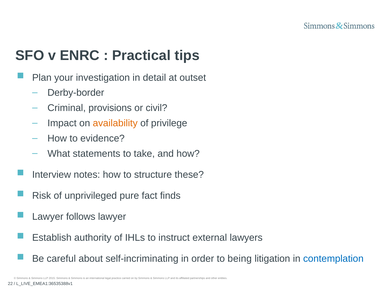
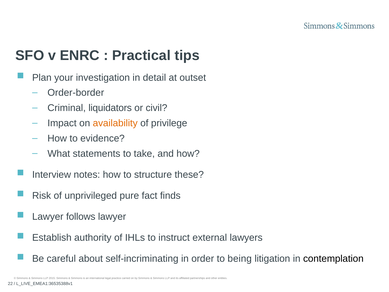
Derby-border: Derby-border -> Order-border (76, 93)
provisions: provisions -> liquidators (110, 108)
contemplation colour: blue -> black (333, 258)
